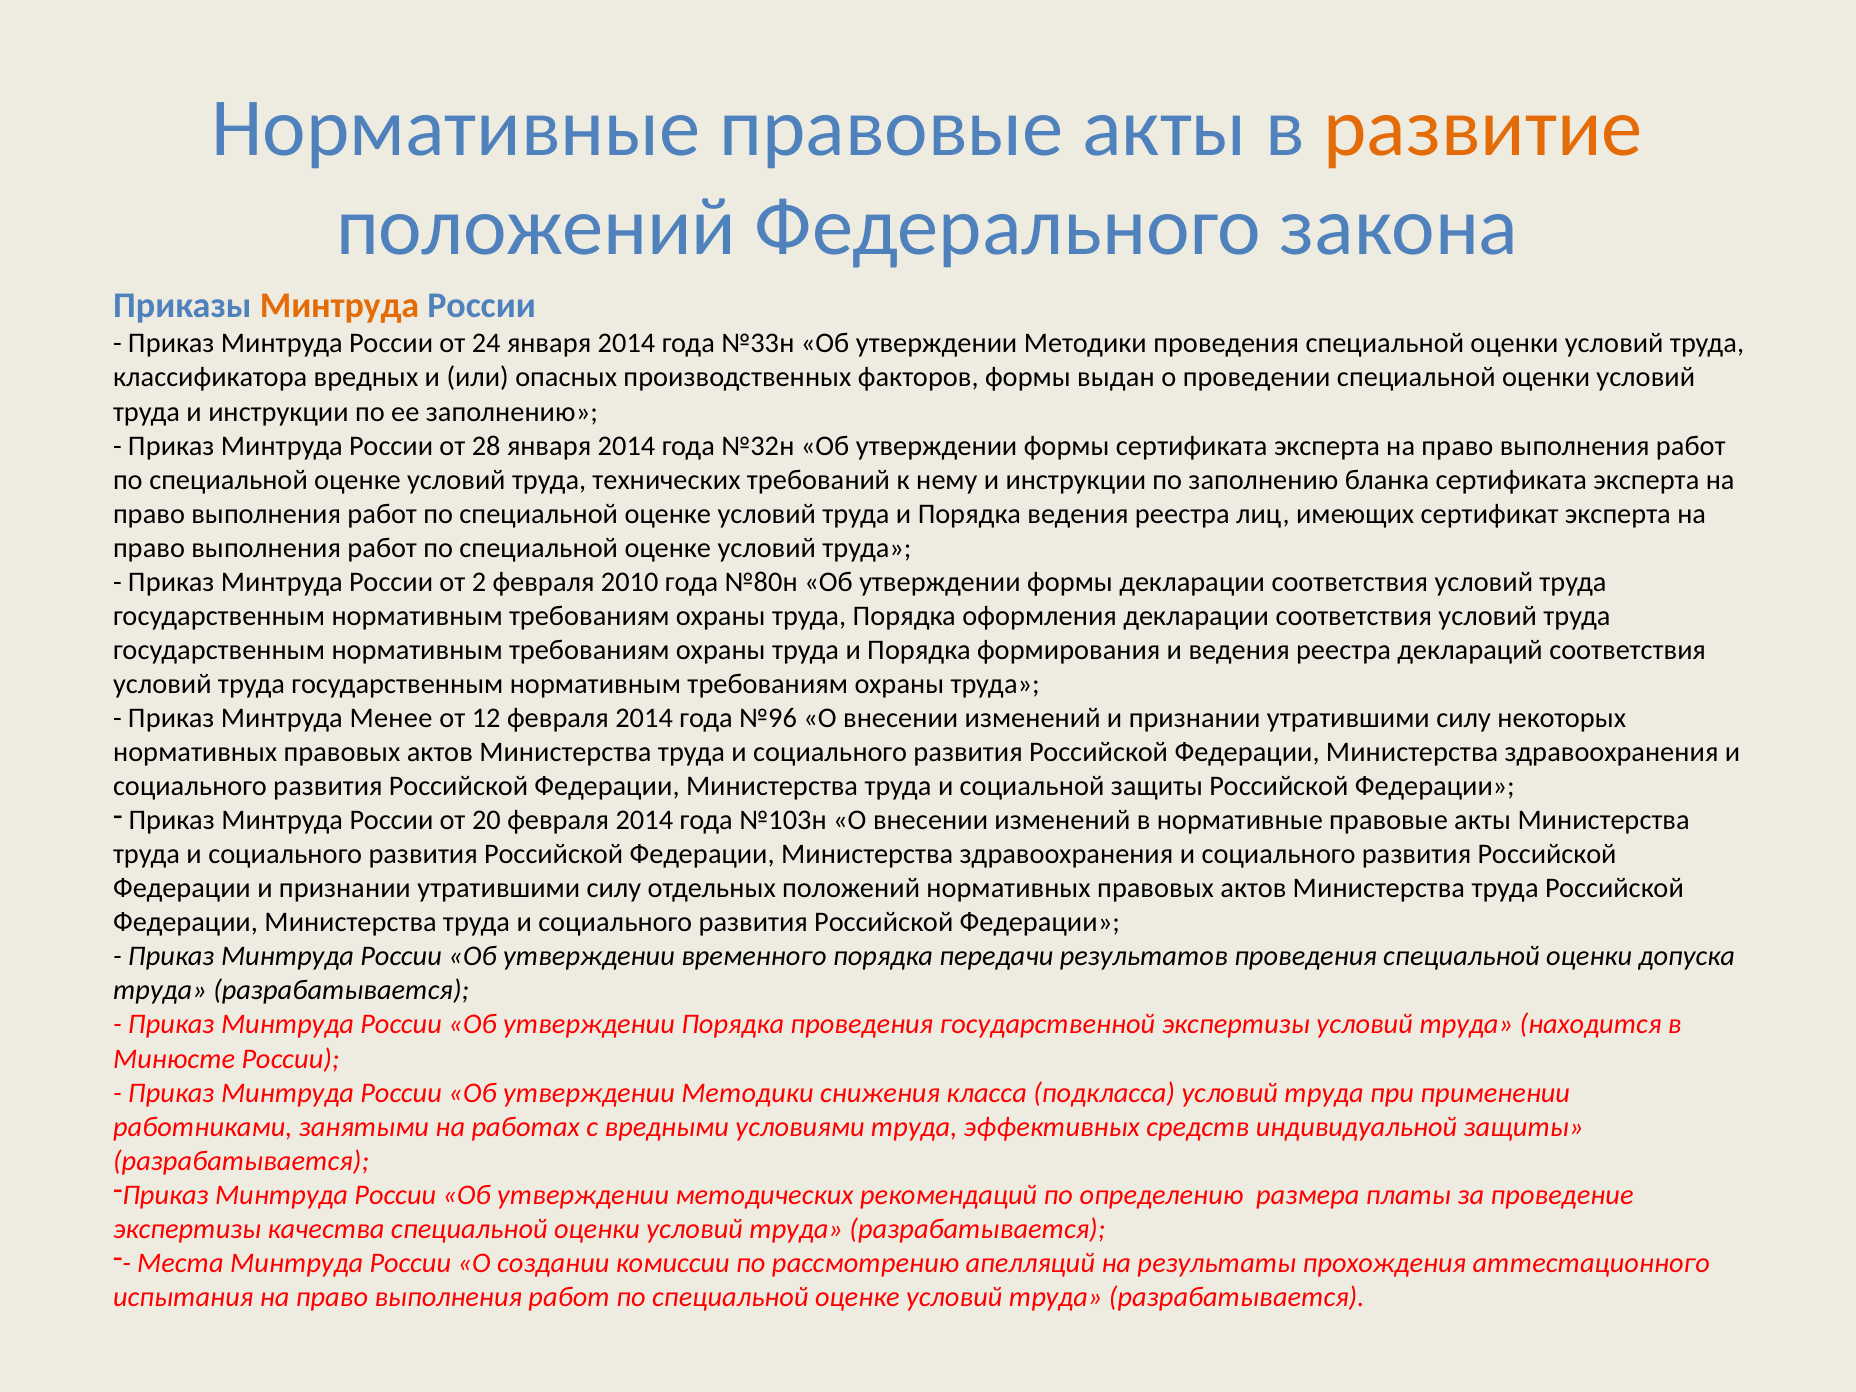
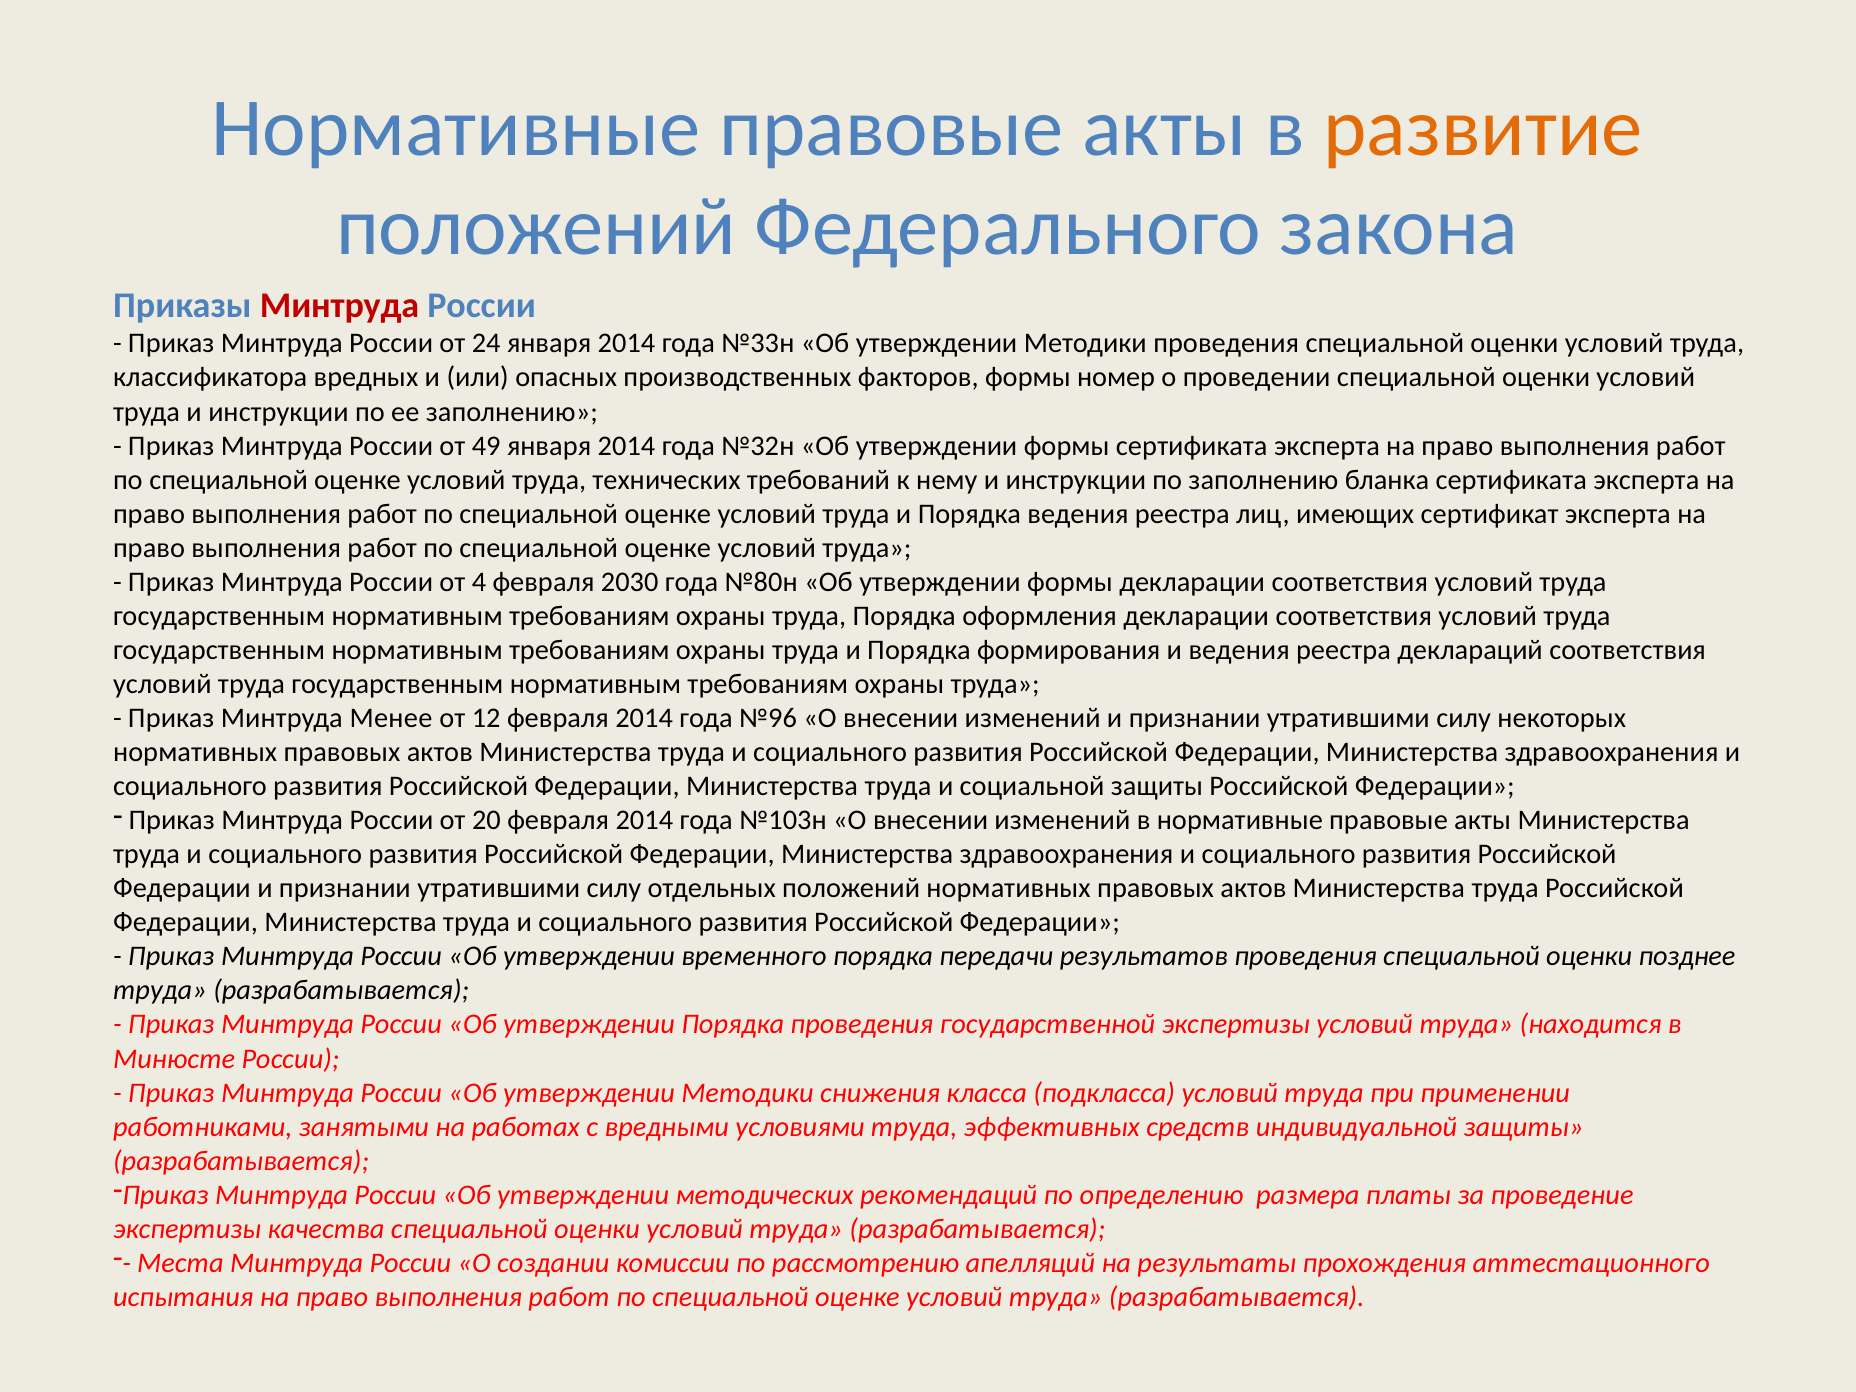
Минтруда colour: orange -> red (340, 305)
выдан: выдан -> номер (1116, 378)
28: 28 -> 49 (486, 446)
2: 2 -> 4 (479, 582)
2010: 2010 -> 2030 (630, 582)
допуска: допуска -> позднее (1687, 956)
